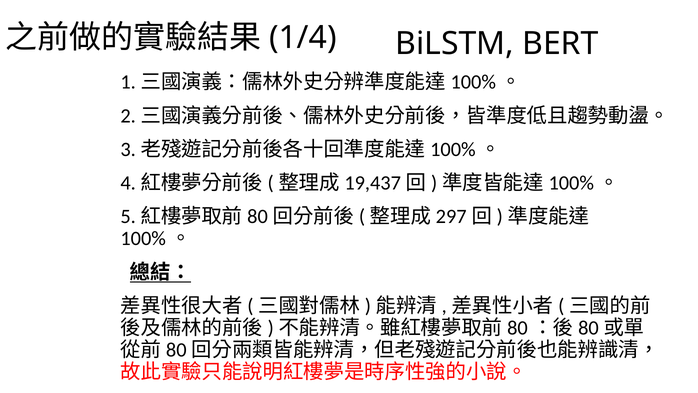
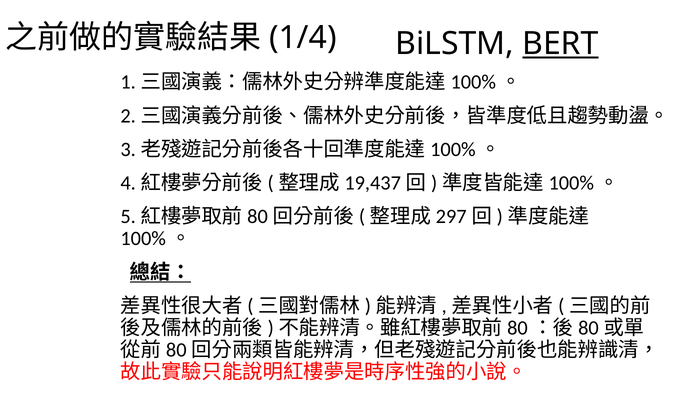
BERT underline: none -> present (560, 44)
